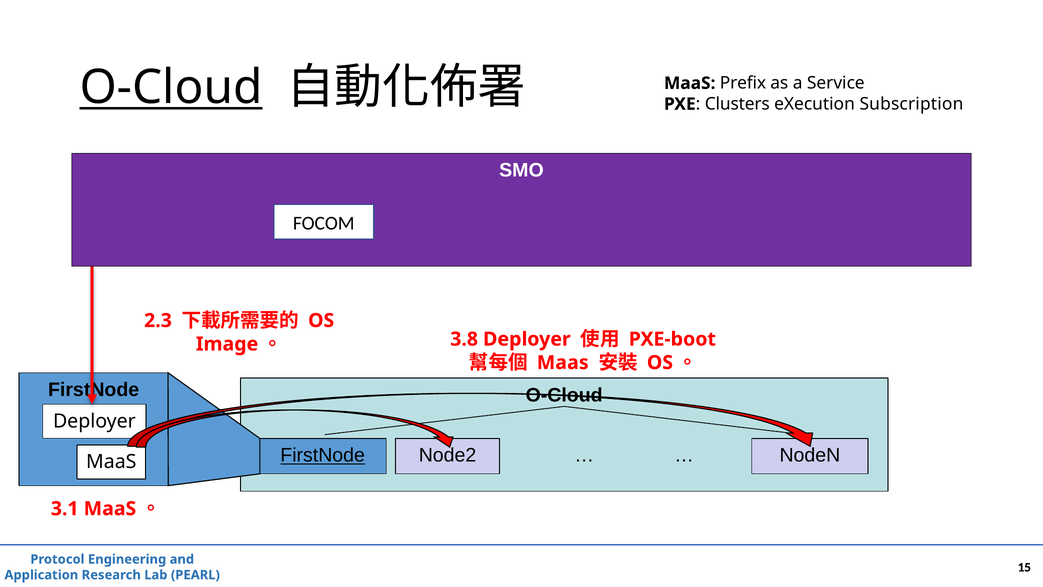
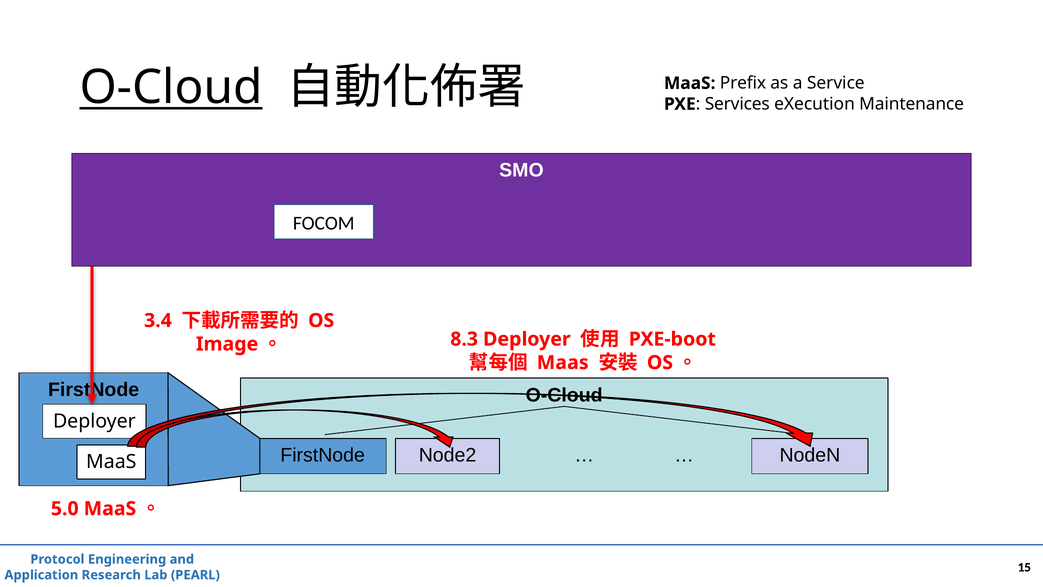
Clusters: Clusters -> Services (737, 104)
Subscription: Subscription -> Maintenance (912, 104)
2.3: 2.3 -> 3.4 (158, 320)
3.8: 3.8 -> 8.3 (464, 339)
FirstNode underline: present -> none (323, 455)
3.1: 3.1 -> 5.0 (65, 508)
